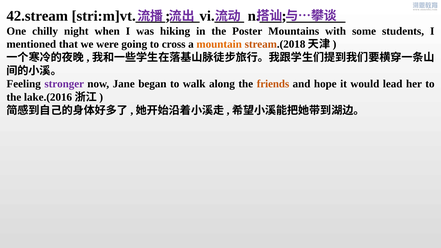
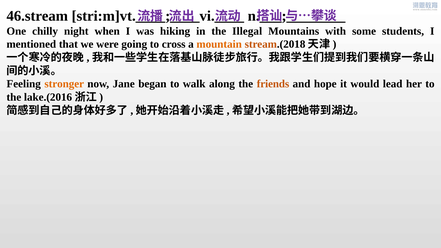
42.stream: 42.stream -> 46.stream (37, 16)
Poster: Poster -> Illegal (247, 31)
stronger colour: purple -> orange (64, 84)
